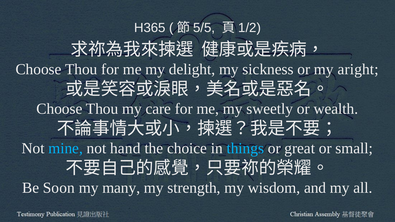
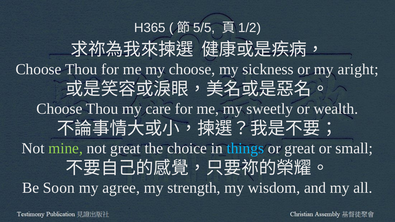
my delight: delight -> choose (192, 69)
mine colour: light blue -> light green (66, 148)
not hand: hand -> great (125, 148)
many: many -> agree (121, 188)
